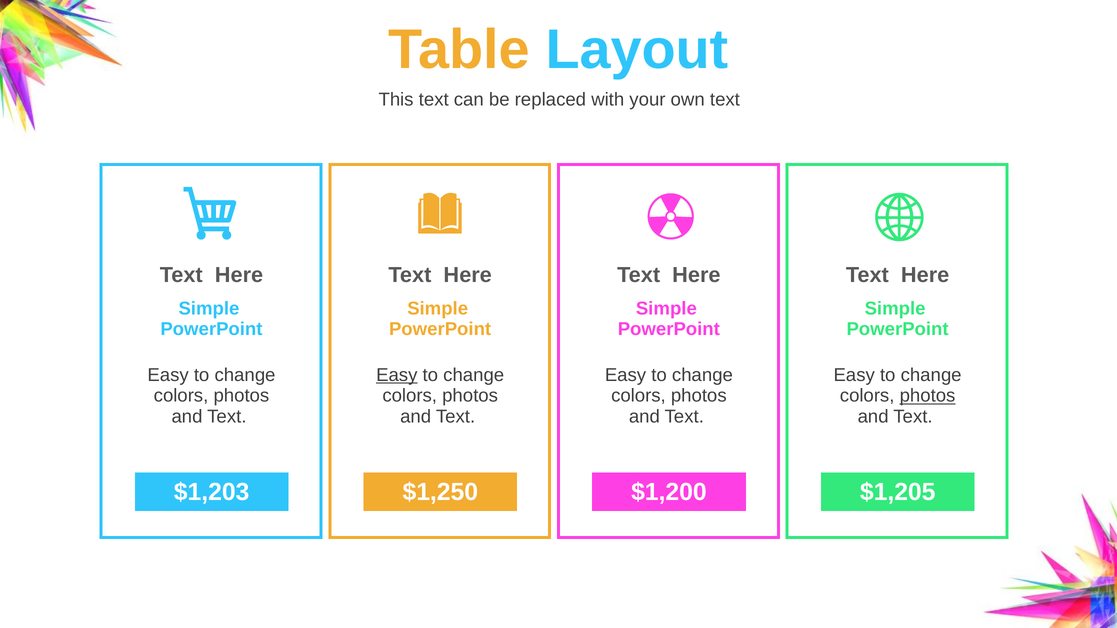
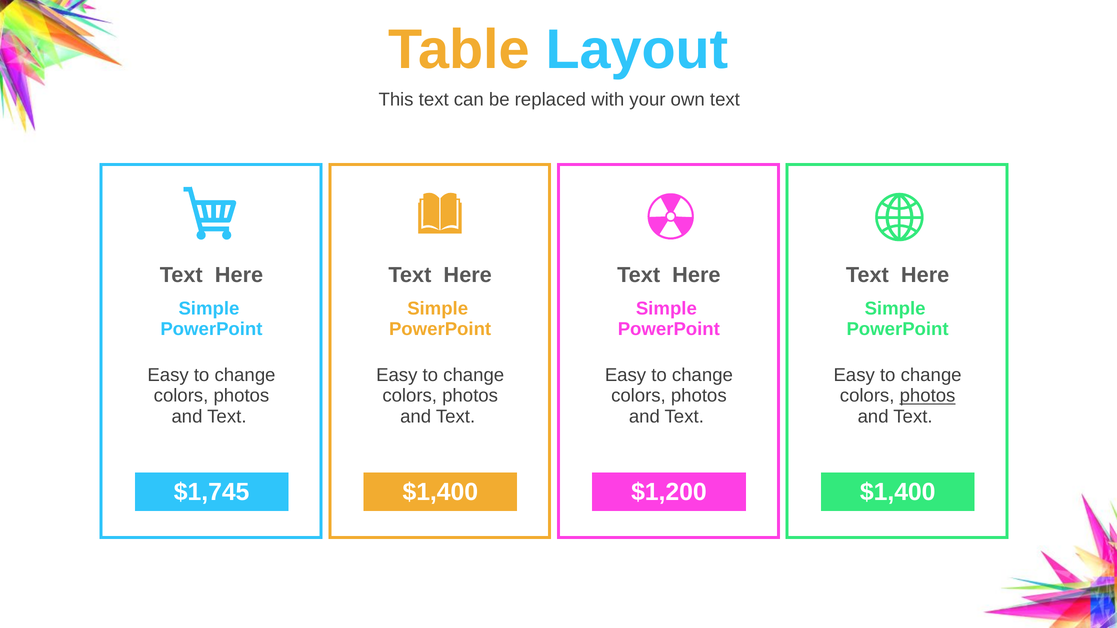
Easy underline: present -> none (397, 375)
$1,203: $1,203 -> $1,745 (212, 492)
$1,250: $1,250 -> $1,400 (440, 492)
$1,205: $1,205 -> $1,400 (898, 492)
